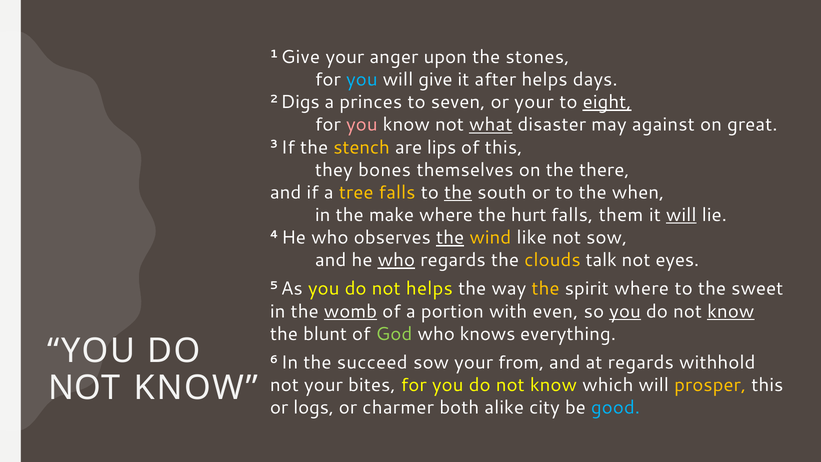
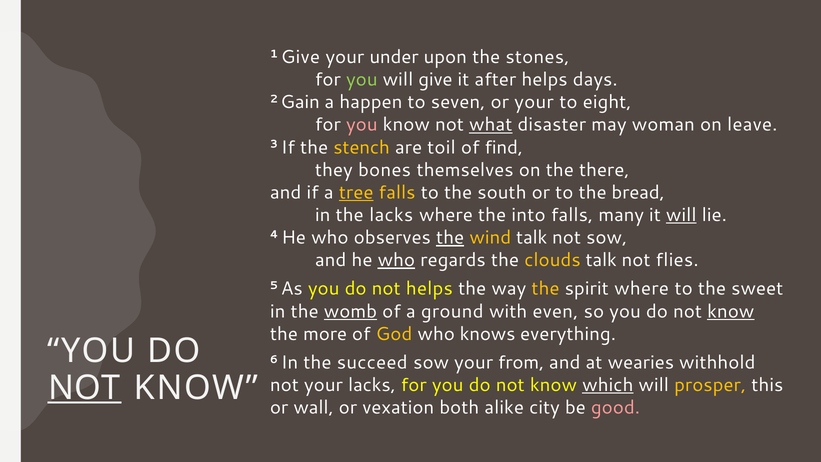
anger: anger -> under (394, 57)
you colour: light blue -> light green (362, 80)
Digs: Digs -> Gain (300, 102)
princes: princes -> happen (371, 102)
eight underline: present -> none (607, 102)
against: against -> woman (663, 125)
great: great -> leave (752, 125)
lips: lips -> toil (441, 147)
of this: this -> find (504, 147)
tree underline: none -> present (356, 192)
the underline: present -> none (458, 192)
when: when -> bread (638, 192)
the make: make -> lacks (391, 215)
hurt: hurt -> into (528, 215)
them: them -> many (621, 215)
wind like: like -> talk (532, 238)
eyes: eyes -> flies (677, 260)
portion: portion -> ground (452, 311)
you underline: present -> none (625, 311)
blunt: blunt -> more (325, 334)
God colour: light green -> yellow (394, 334)
at regards: regards -> wearies (641, 362)
your bites: bites -> lacks (372, 385)
which underline: none -> present (608, 385)
NOT underline: none -> present (84, 388)
logs: logs -> wall (314, 407)
charmer: charmer -> vexation (398, 407)
good colour: light blue -> pink (615, 407)
